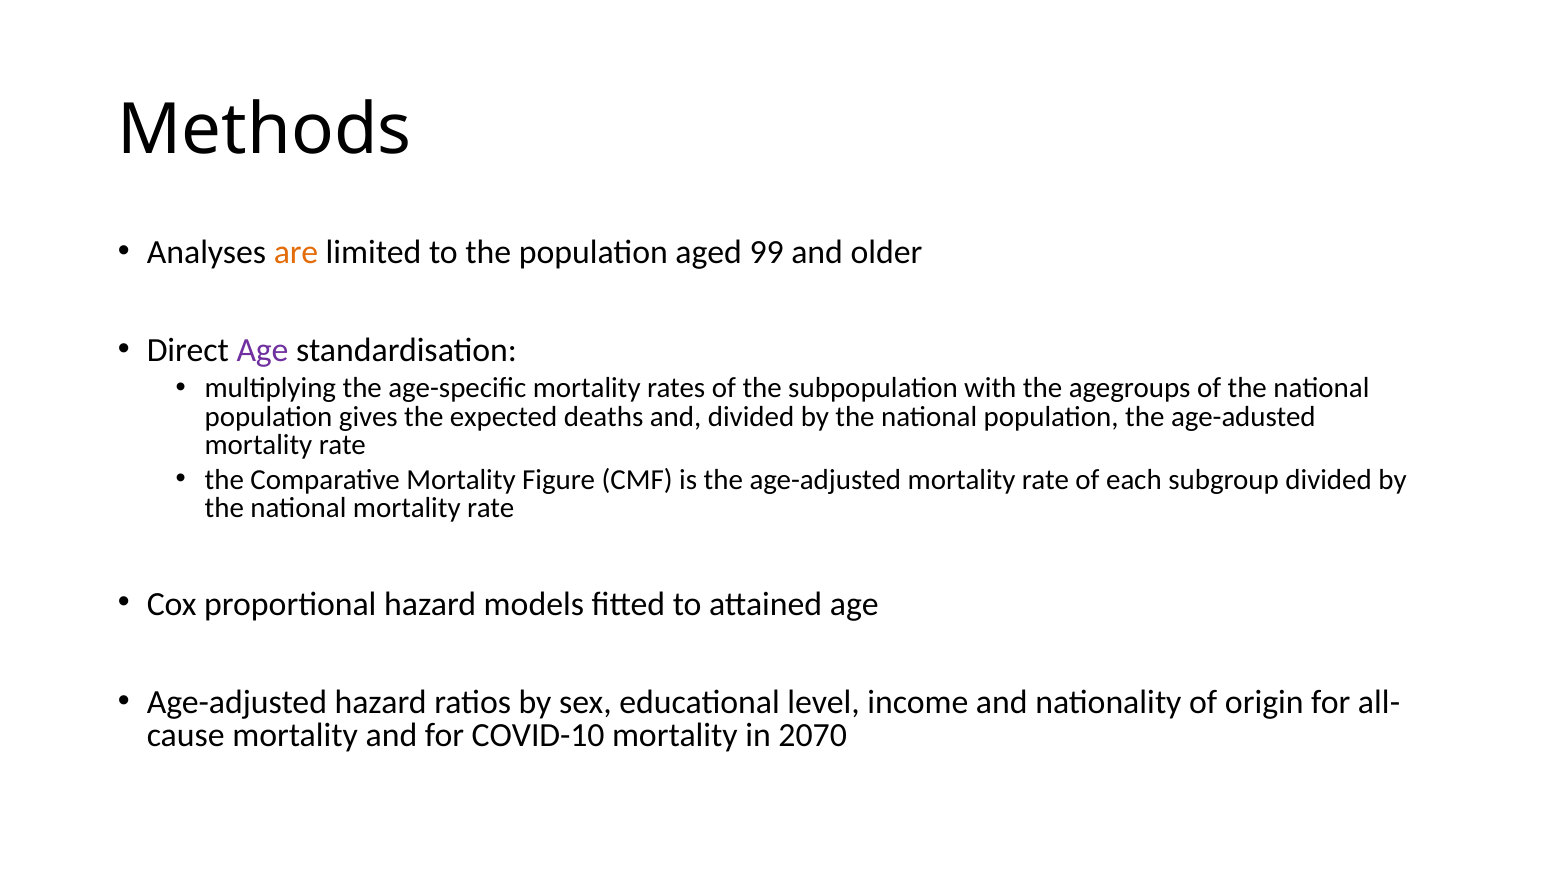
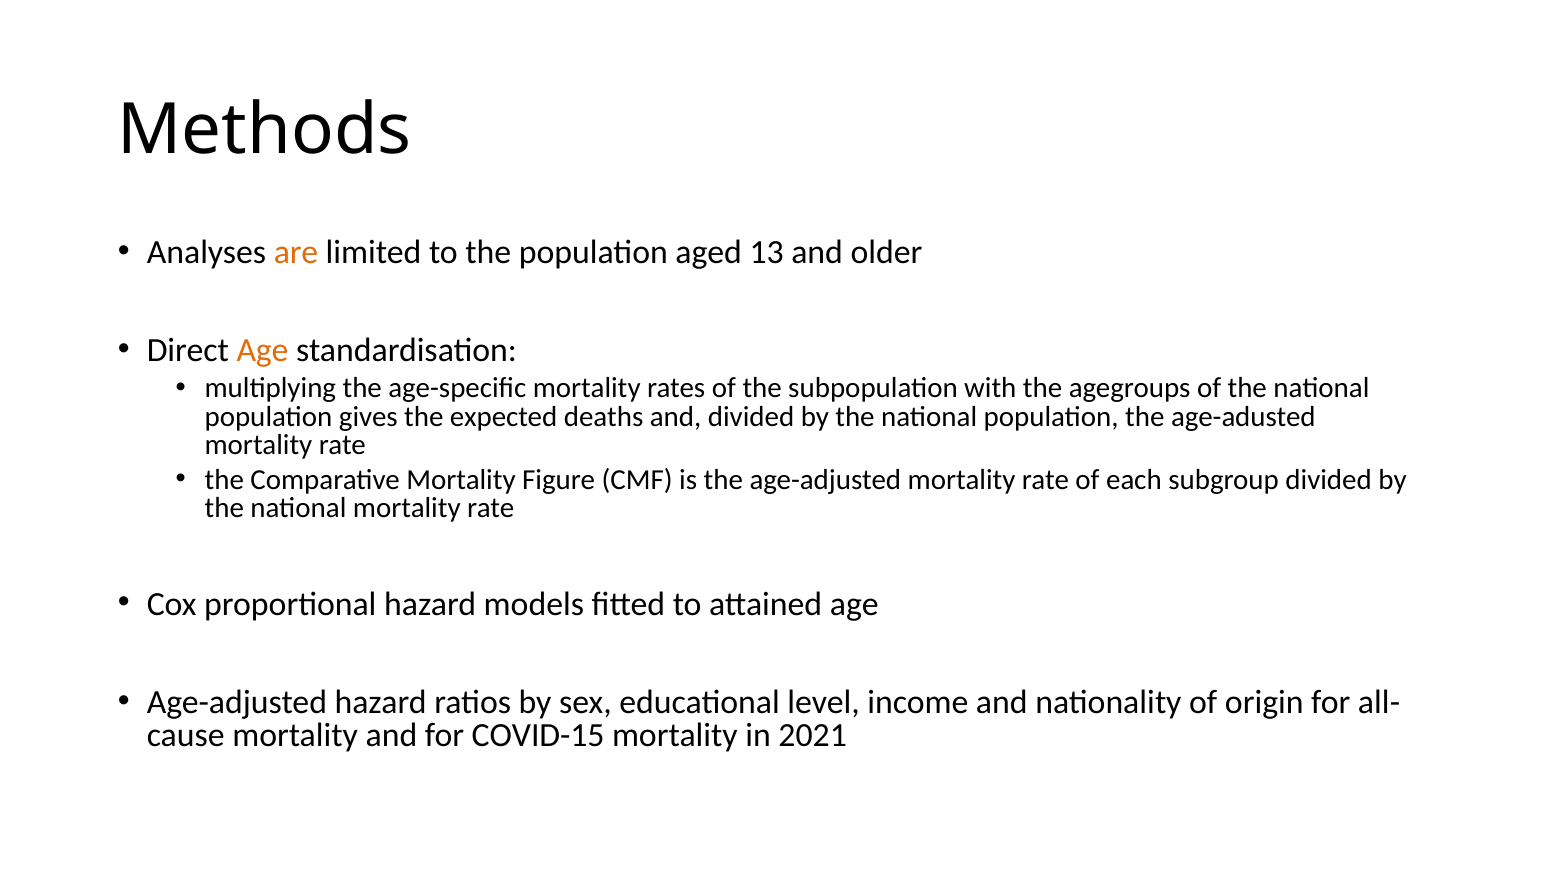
99: 99 -> 13 (767, 252)
Age colour: purple -> orange (263, 351)
COVID-10: COVID-10 -> COVID-15 (538, 735)
2070: 2070 -> 2021 (813, 735)
